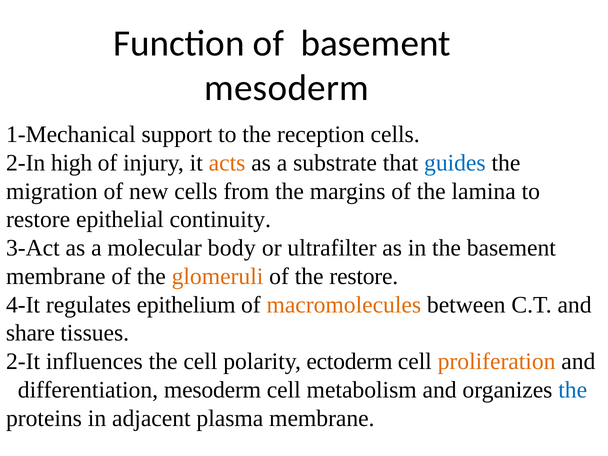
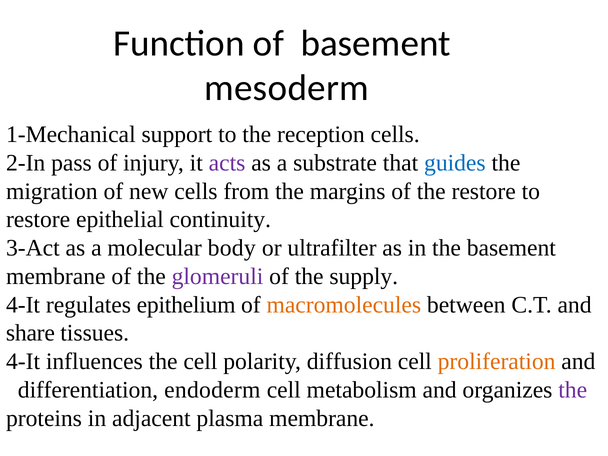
high: high -> pass (71, 163)
acts colour: orange -> purple (227, 163)
the lamina: lamina -> restore (484, 191)
glomeruli colour: orange -> purple (218, 276)
the restore: restore -> supply (364, 276)
2-It: 2-It -> 4-It (23, 362)
ectoderm: ectoderm -> diffusion (349, 362)
differentiation mesoderm: mesoderm -> endoderm (212, 390)
the colour: blue -> purple (573, 390)
